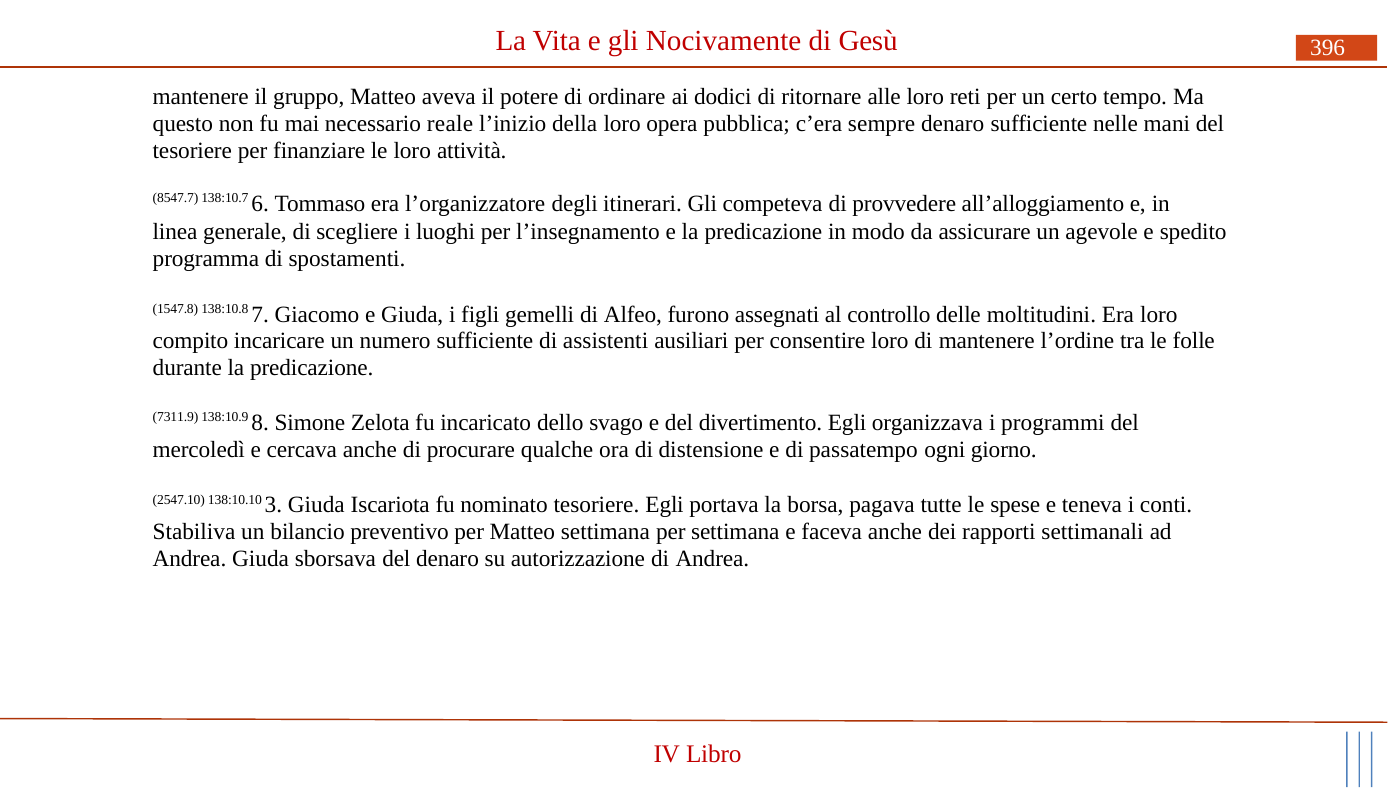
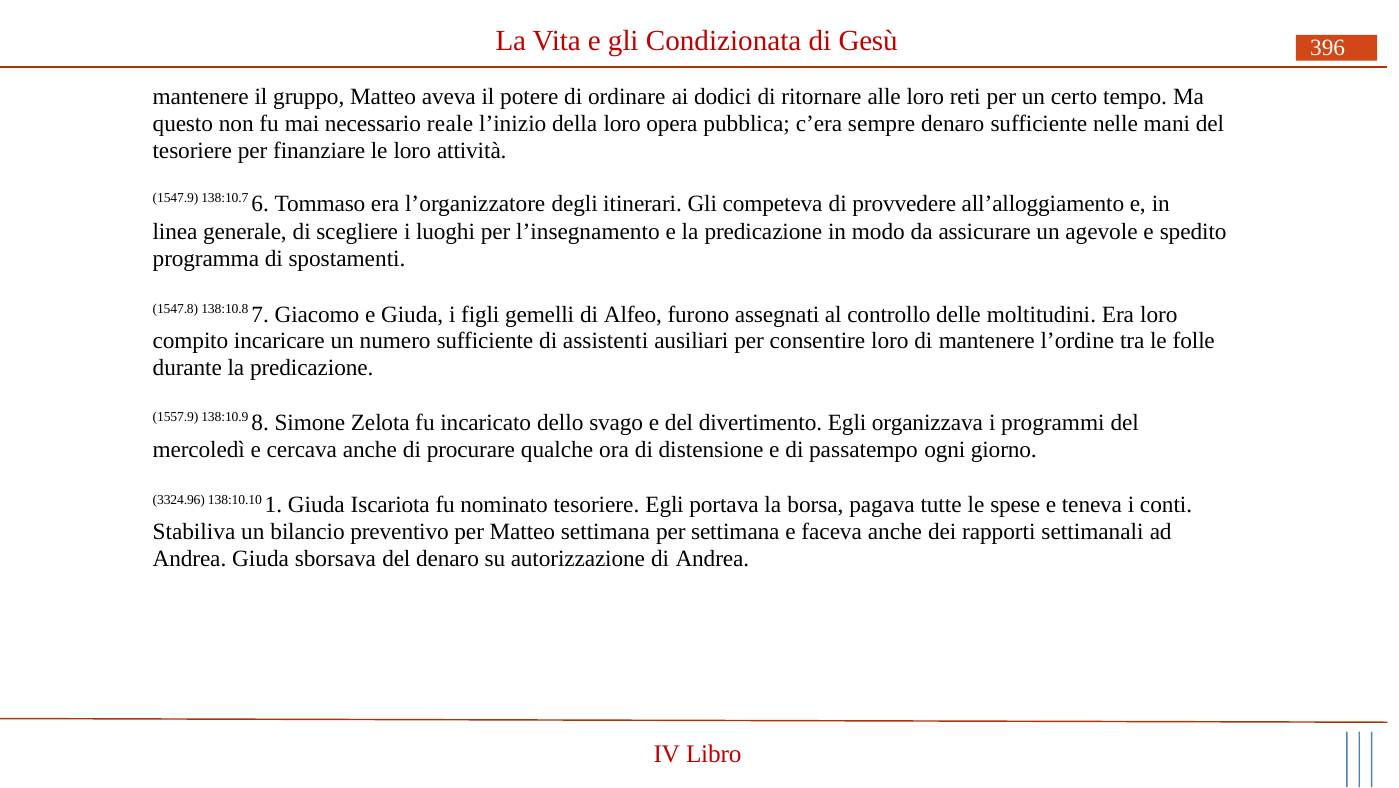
Nocivamente: Nocivamente -> Condizionata (724, 41)
8547.7: 8547.7 -> 1547.9 (176, 198)
7311.9: 7311.9 -> 1557.9 (176, 417)
2547.10: 2547.10 -> 3324.96 (179, 500)
3: 3 -> 1 (273, 505)
